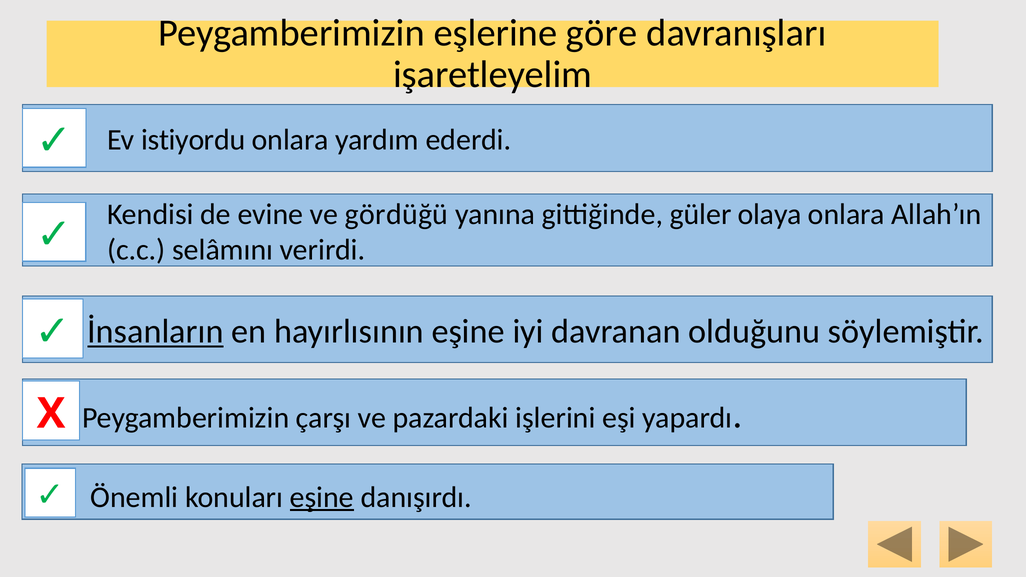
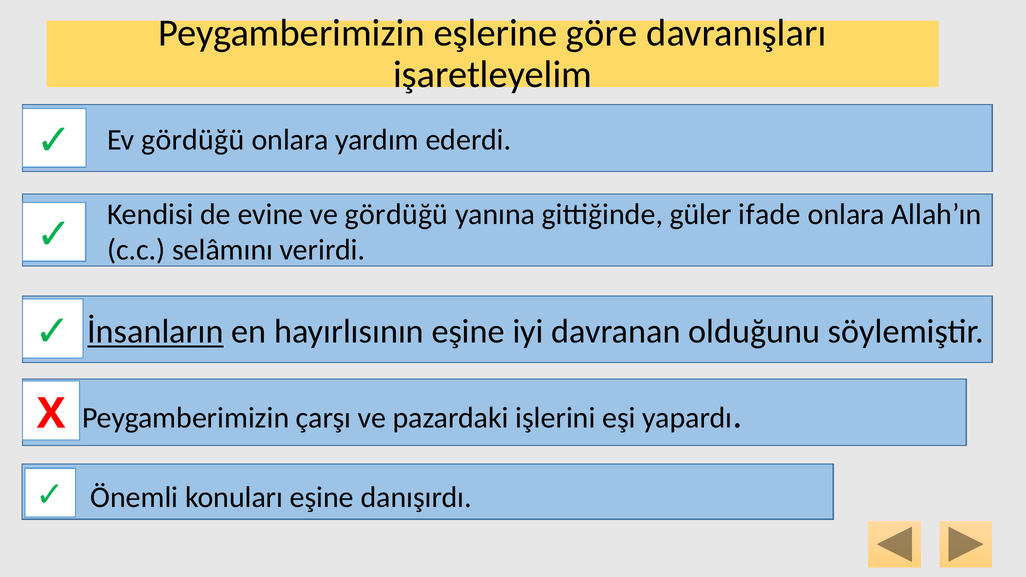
Ev istiyordu: istiyordu -> gördüğü (193, 140)
olaya: olaya -> ifade (769, 214)
eşine underline: present -> none (322, 497)
